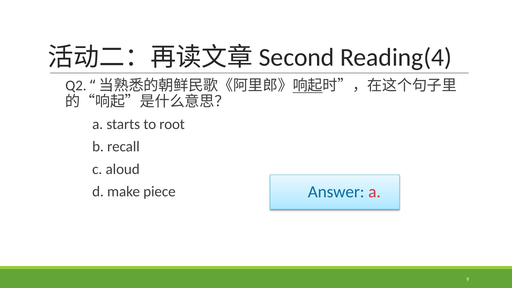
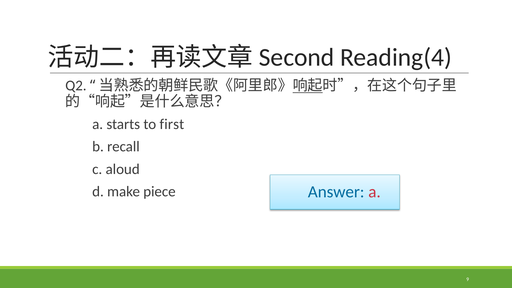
root: root -> first (172, 124)
